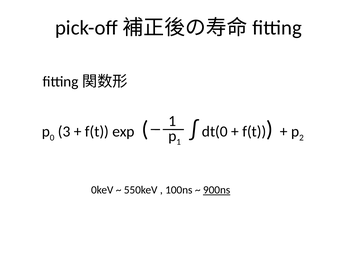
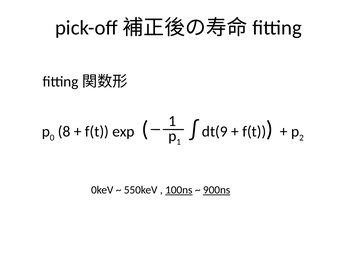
3: 3 -> 8 (64, 132)
dt(0: dt(0 -> dt(9 (215, 132)
100ns underline: none -> present (179, 190)
